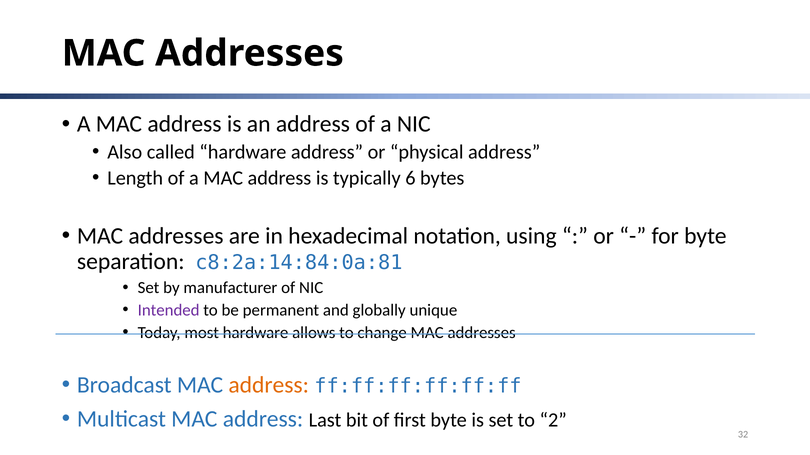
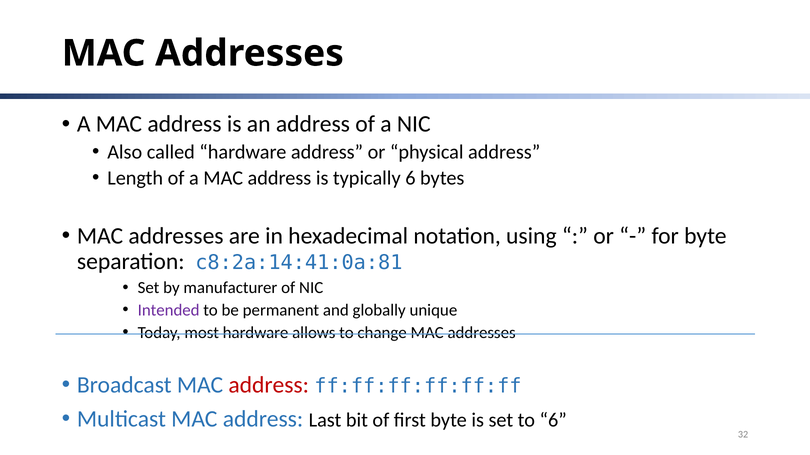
c8:2a:14:84:0a:81: c8:2a:14:84:0a:81 -> c8:2a:14:41:0a:81 (299, 263)
address colour: orange -> red (269, 386)
to 2: 2 -> 6 (553, 421)
